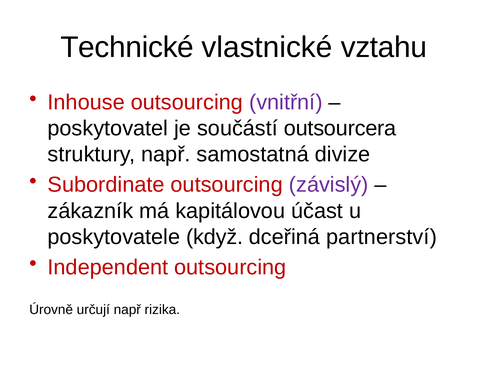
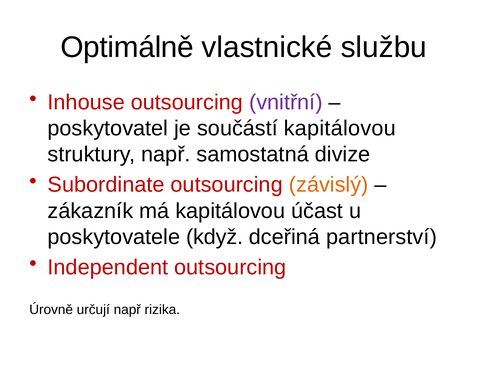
Technické: Technické -> Optimálně (127, 47)
vztahu: vztahu -> službu (384, 47)
součástí outsourcera: outsourcera -> kapitálovou (340, 128)
závislý colour: purple -> orange (329, 185)
